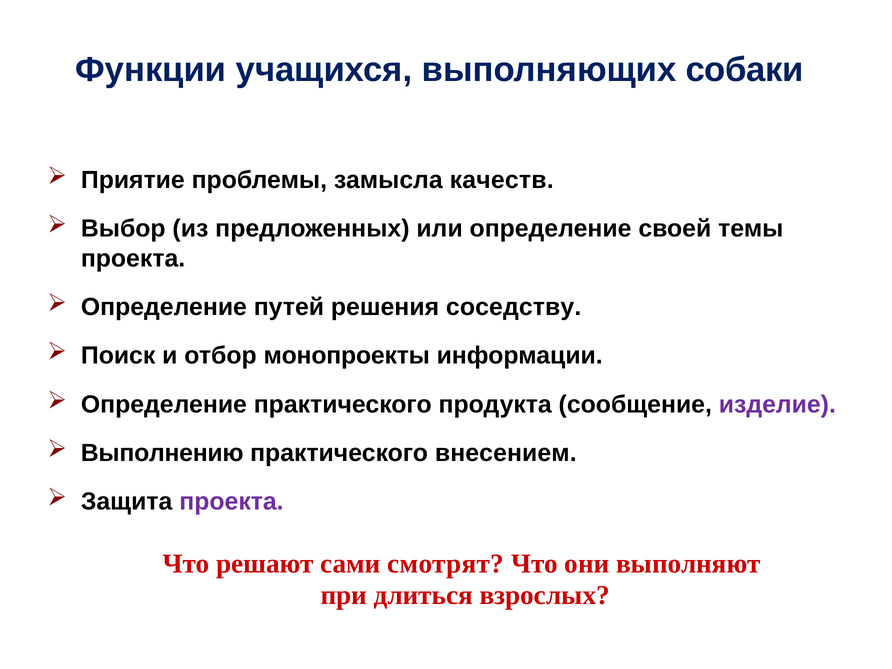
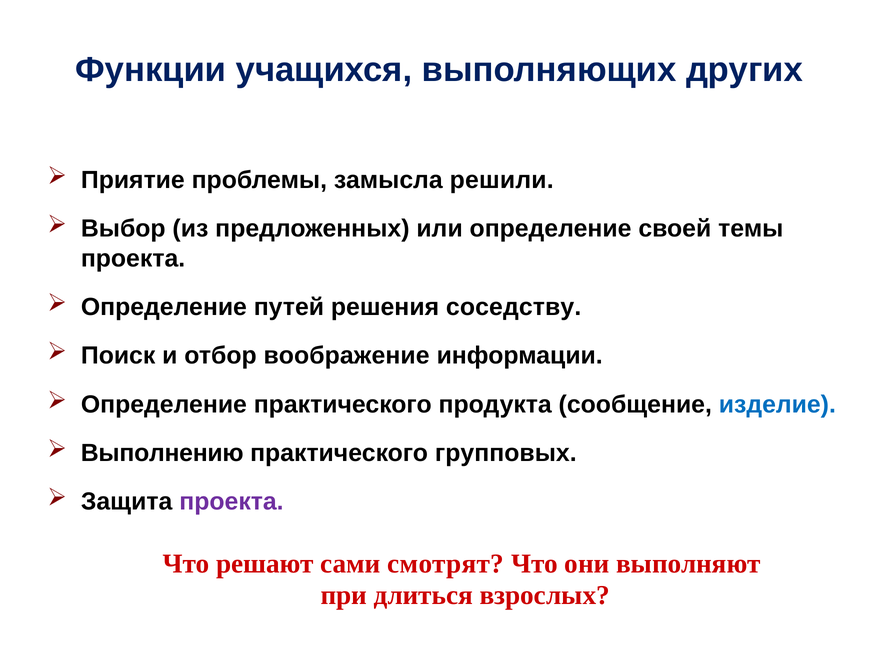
собаки: собаки -> других (744, 70)
качеств: качеств -> решили (502, 180)
монопроекты: монопроекты -> воображение (347, 356)
изделие colour: purple -> blue (777, 404)
внесением: внесением -> групповых (506, 453)
